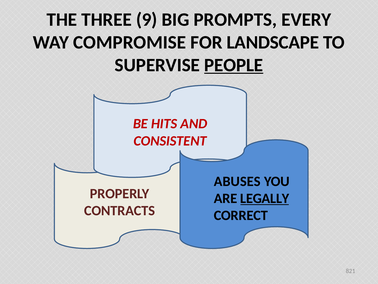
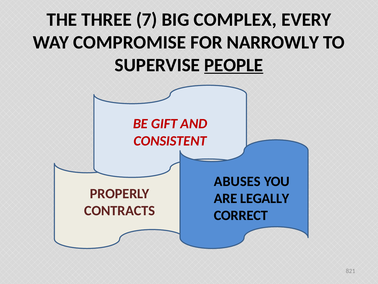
9: 9 -> 7 (147, 20)
PROMPTS: PROMPTS -> COMPLEX (235, 20)
LANDSCAPE: LANDSCAPE -> NARROWLY (273, 42)
HITS: HITS -> GIFT (164, 124)
LEGALLY underline: present -> none (265, 198)
